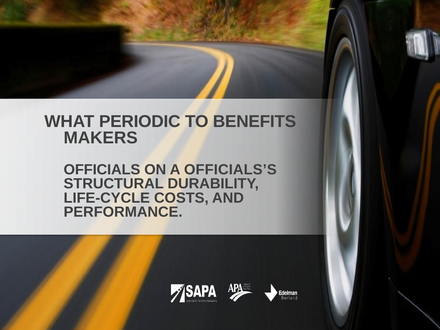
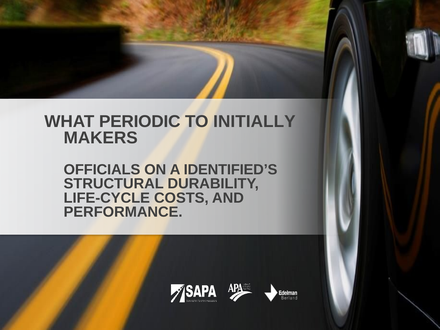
BENEFITS: BENEFITS -> INITIALLY (254, 122)
OFFICIALS’S: OFFICIALS’S -> IDENTIFIED’S (231, 170)
